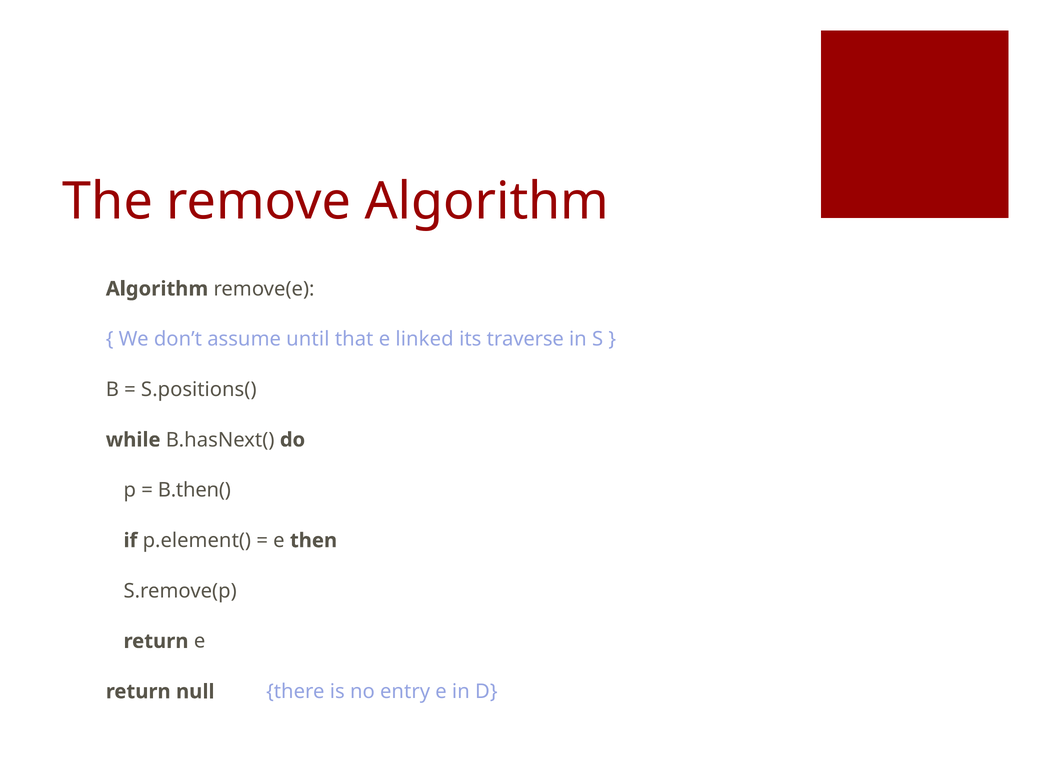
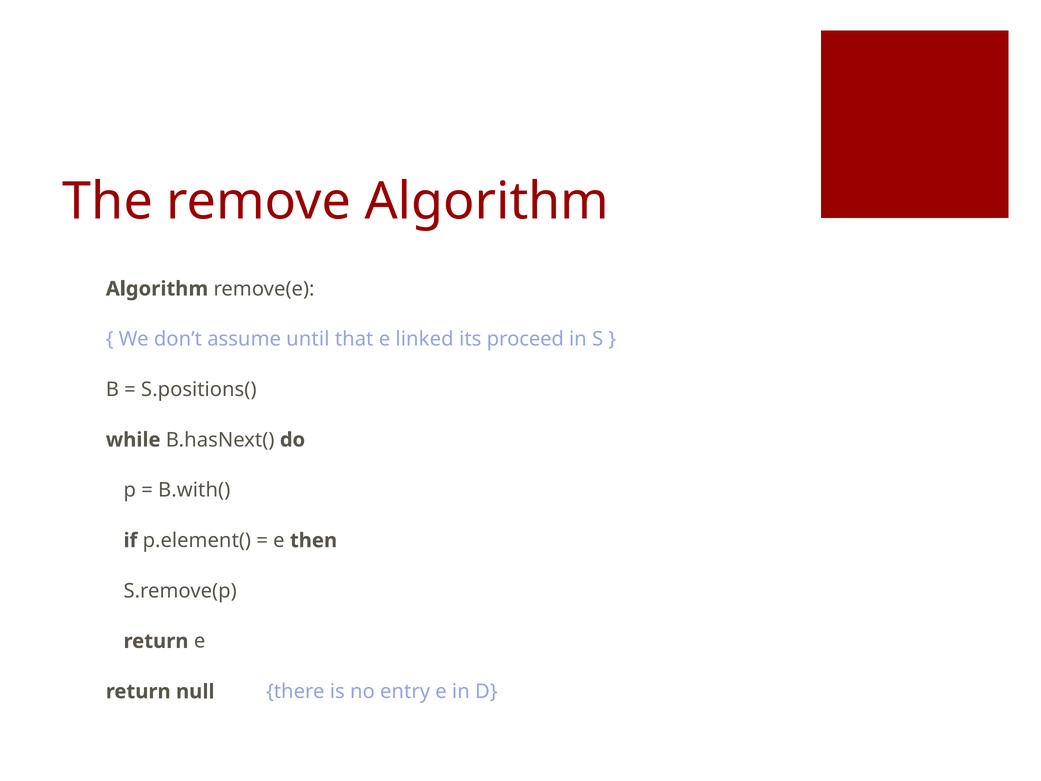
traverse: traverse -> proceed (525, 339)
B.then(: B.then( -> B.with( (194, 490)
